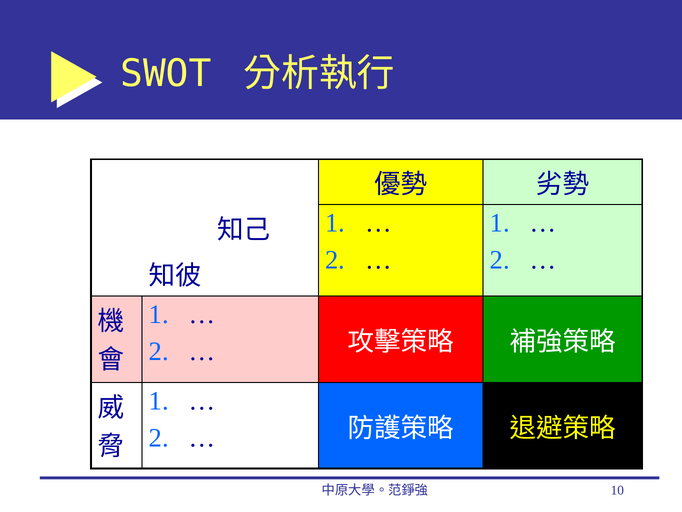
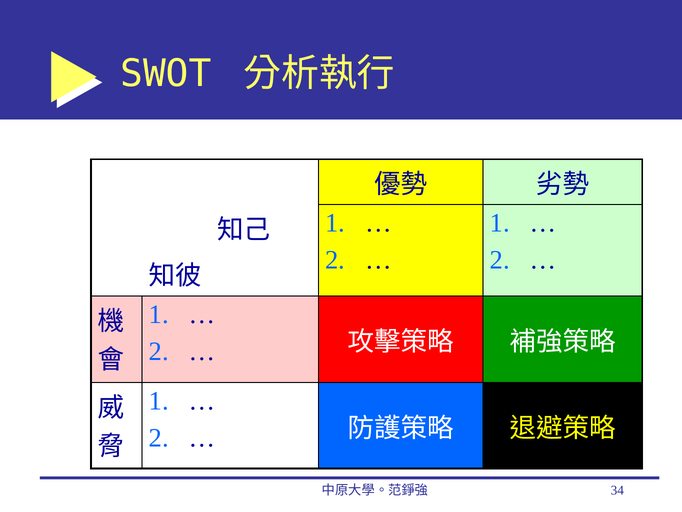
10: 10 -> 34 (617, 490)
